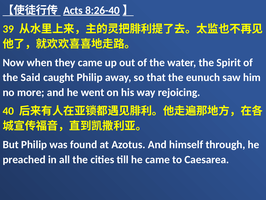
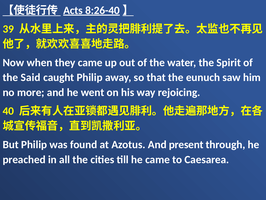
himself: himself -> present (186, 144)
